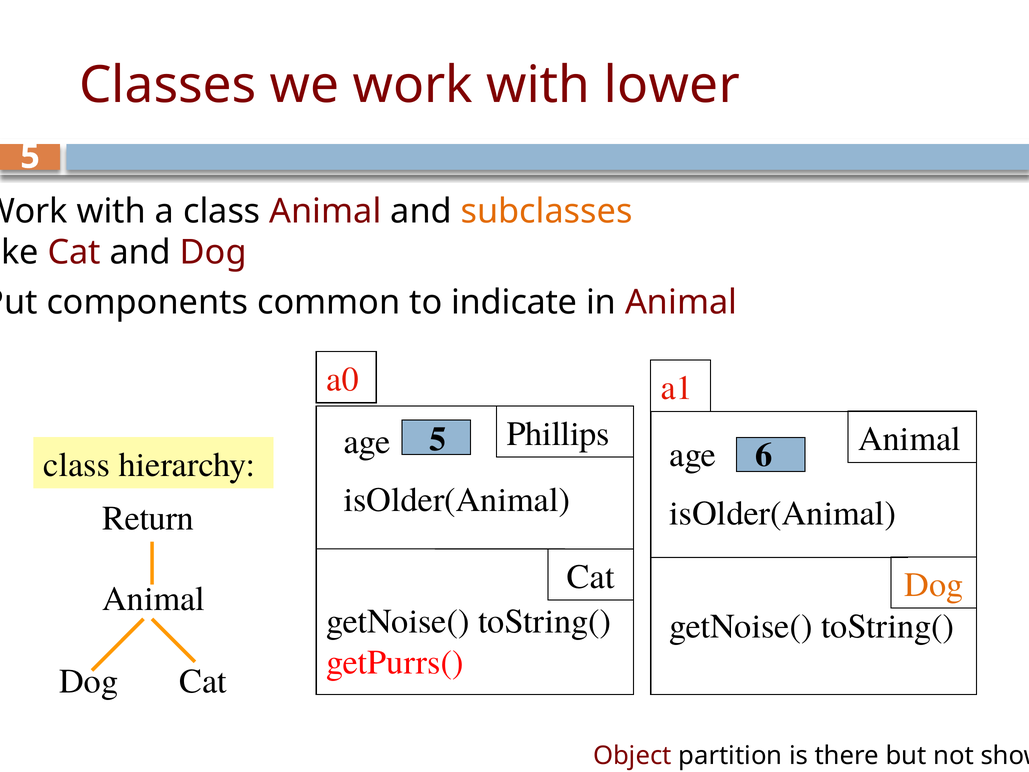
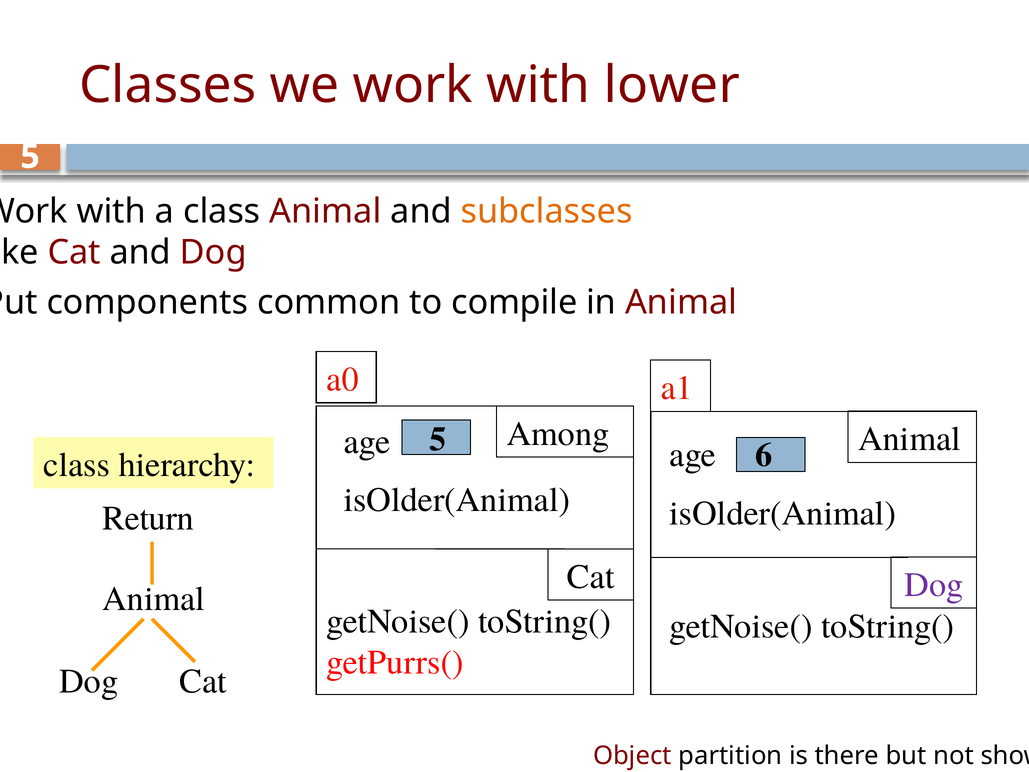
indicate: indicate -> compile (514, 302)
Phillips: Phillips -> Among (558, 434)
Dog colour: orange -> purple (934, 585)
